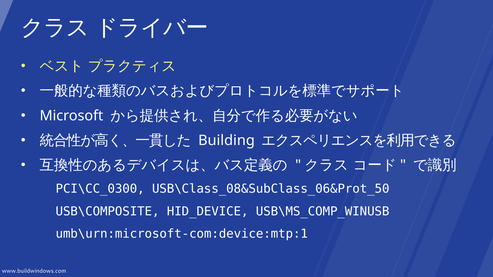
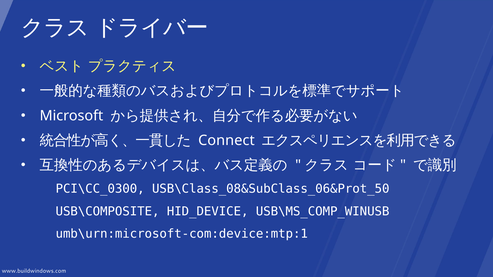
Building: Building -> Connect (226, 141)
